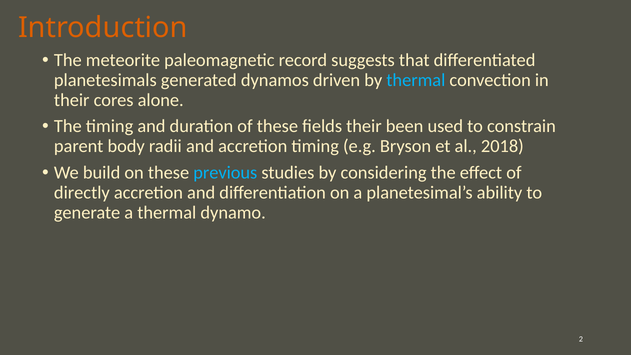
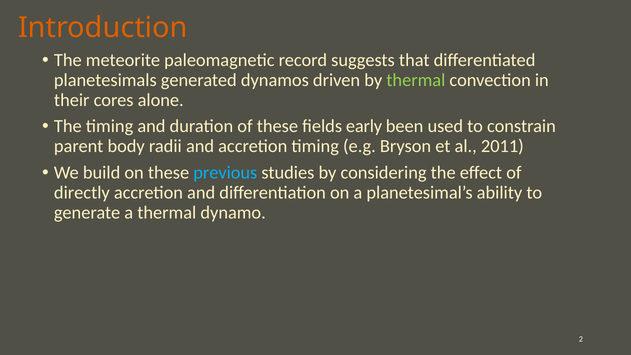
thermal colour: light blue -> light green (416, 80)
fields their: their -> early (364, 126)
2018: 2018 -> 2011 (502, 146)
